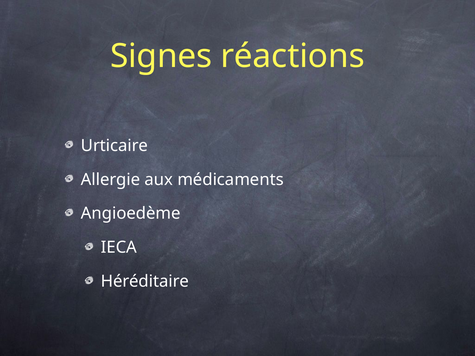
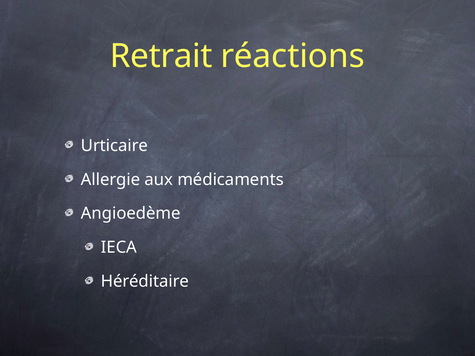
Signes: Signes -> Retrait (161, 56)
